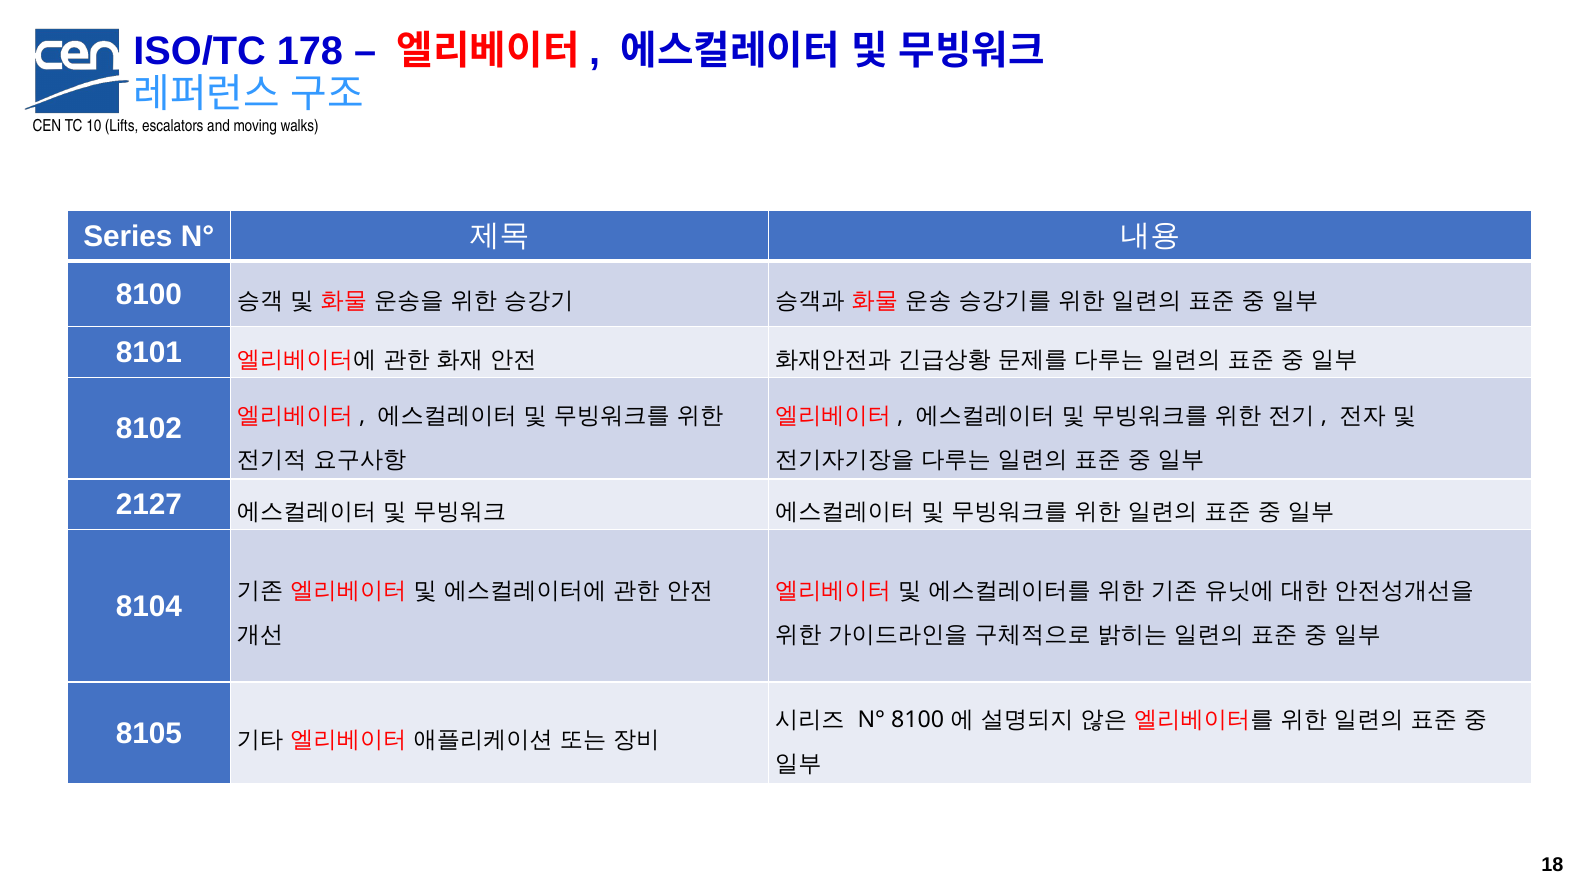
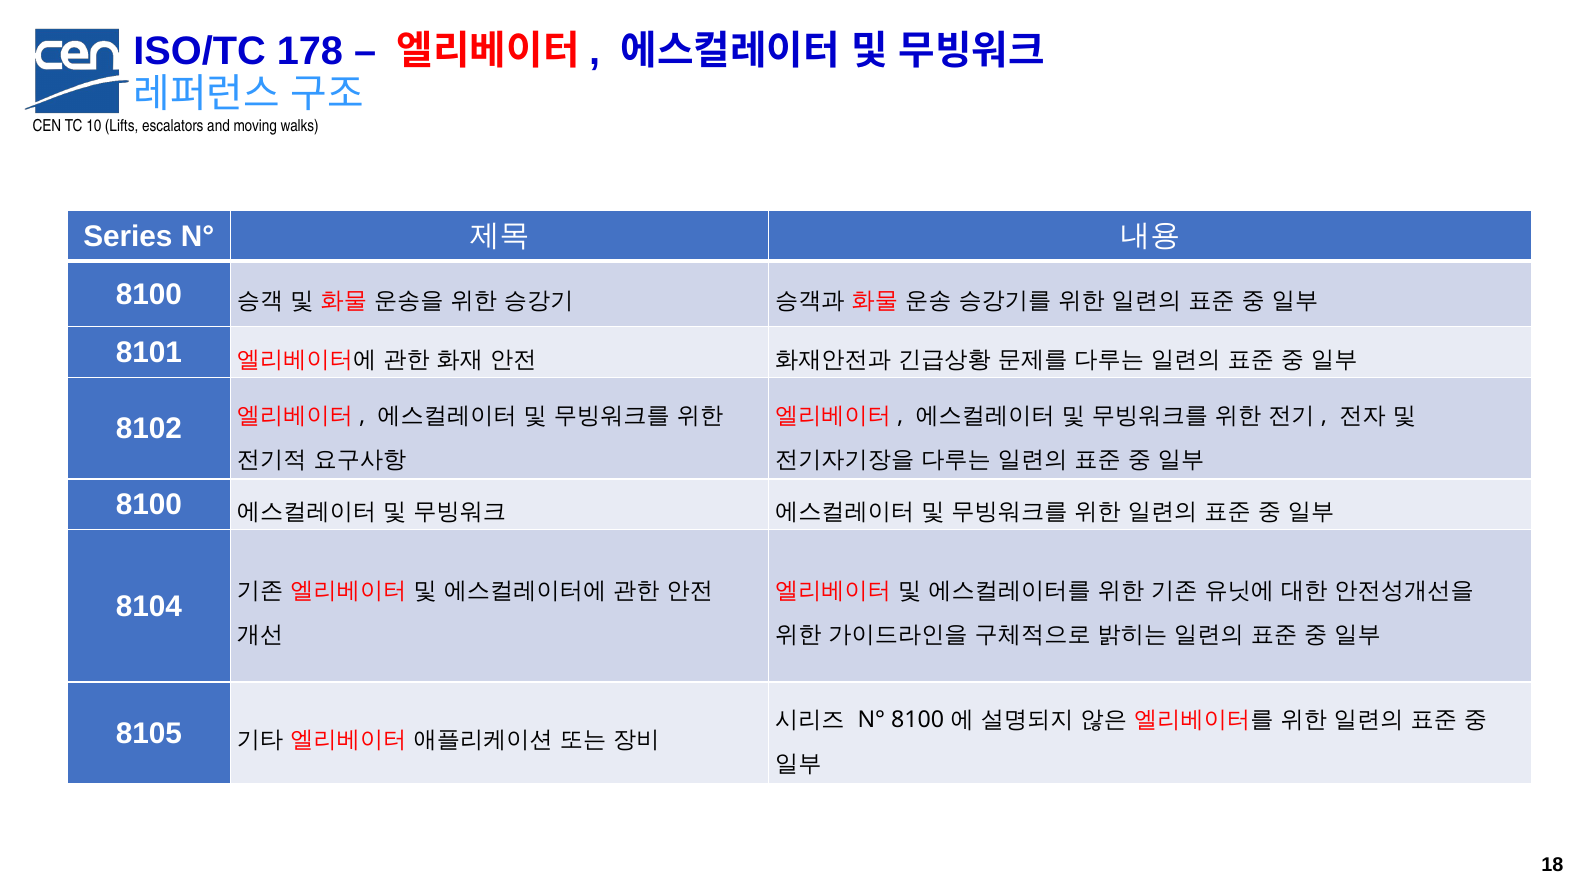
2127: 2127 -> 8100 (149, 505)
